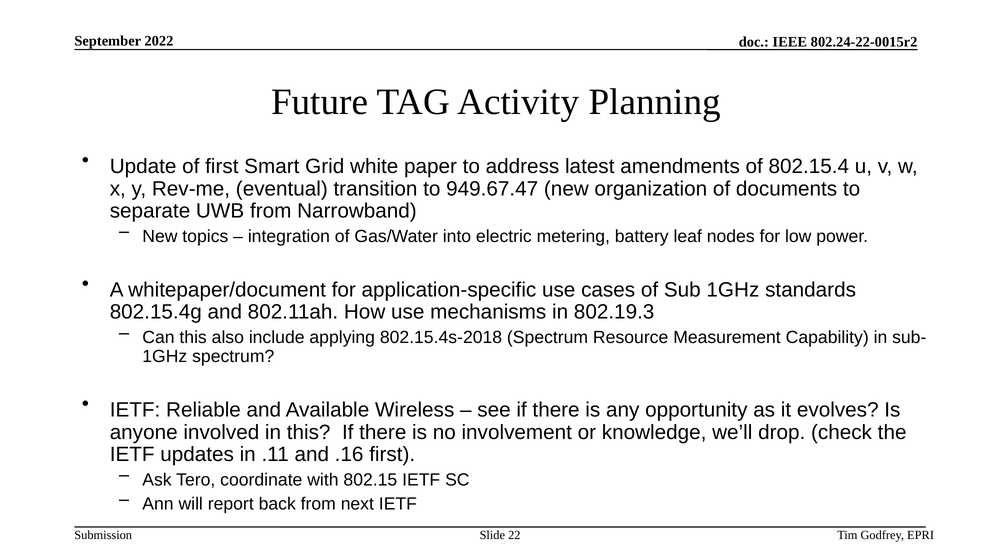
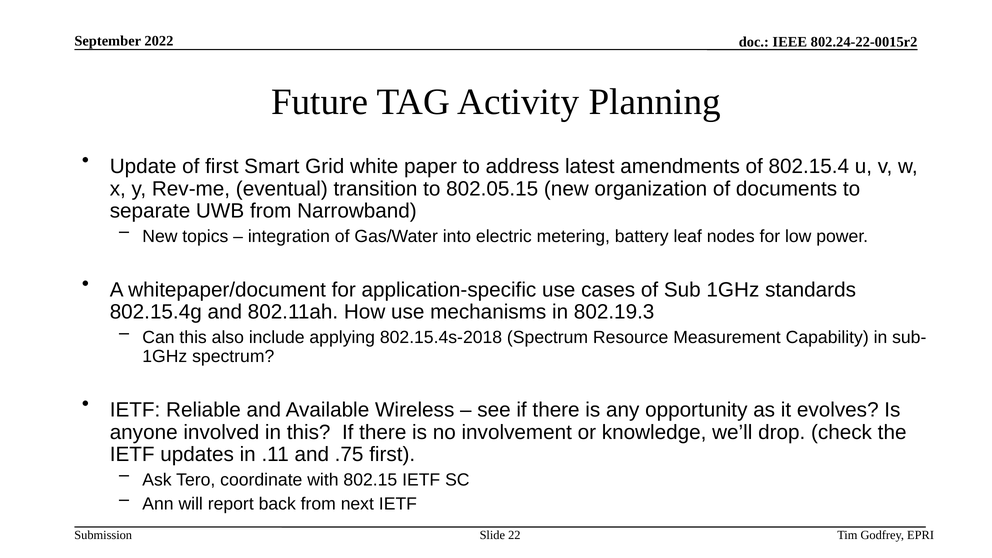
949.67.47: 949.67.47 -> 802.05.15 (492, 189)
.16: .16 -> .75 (349, 455)
